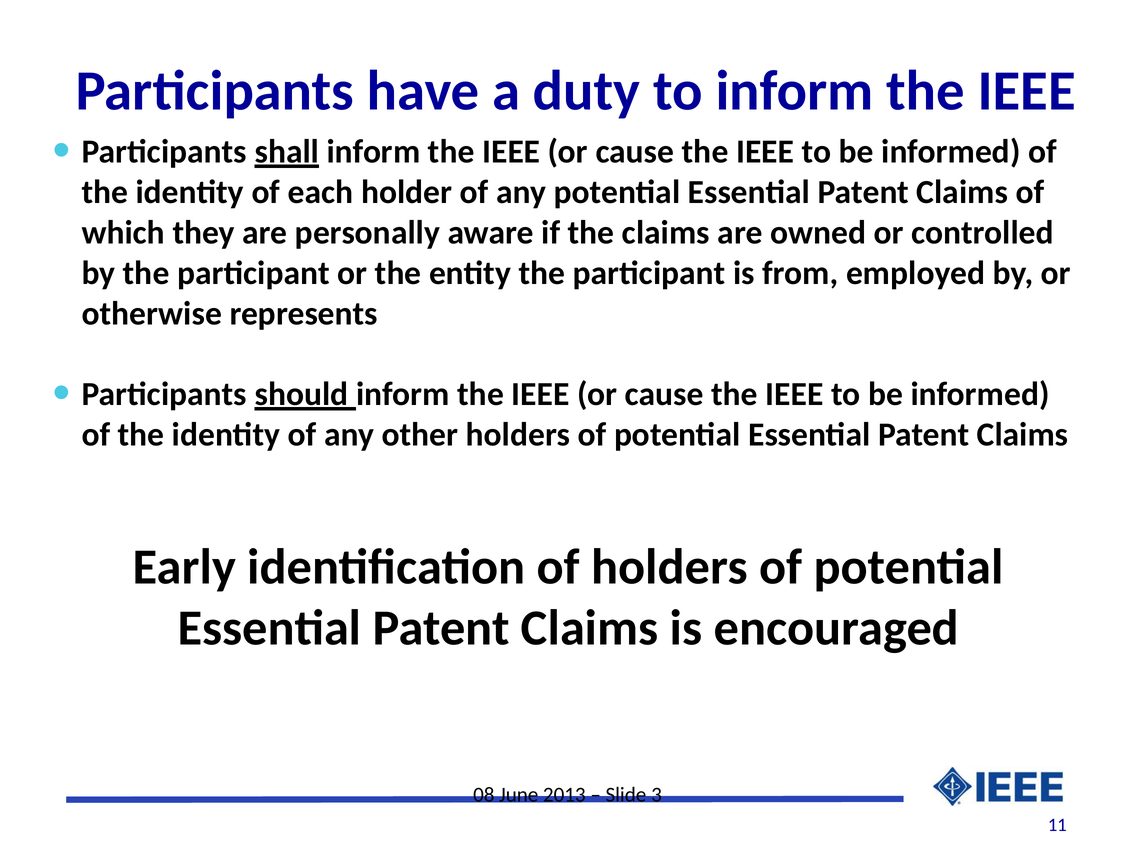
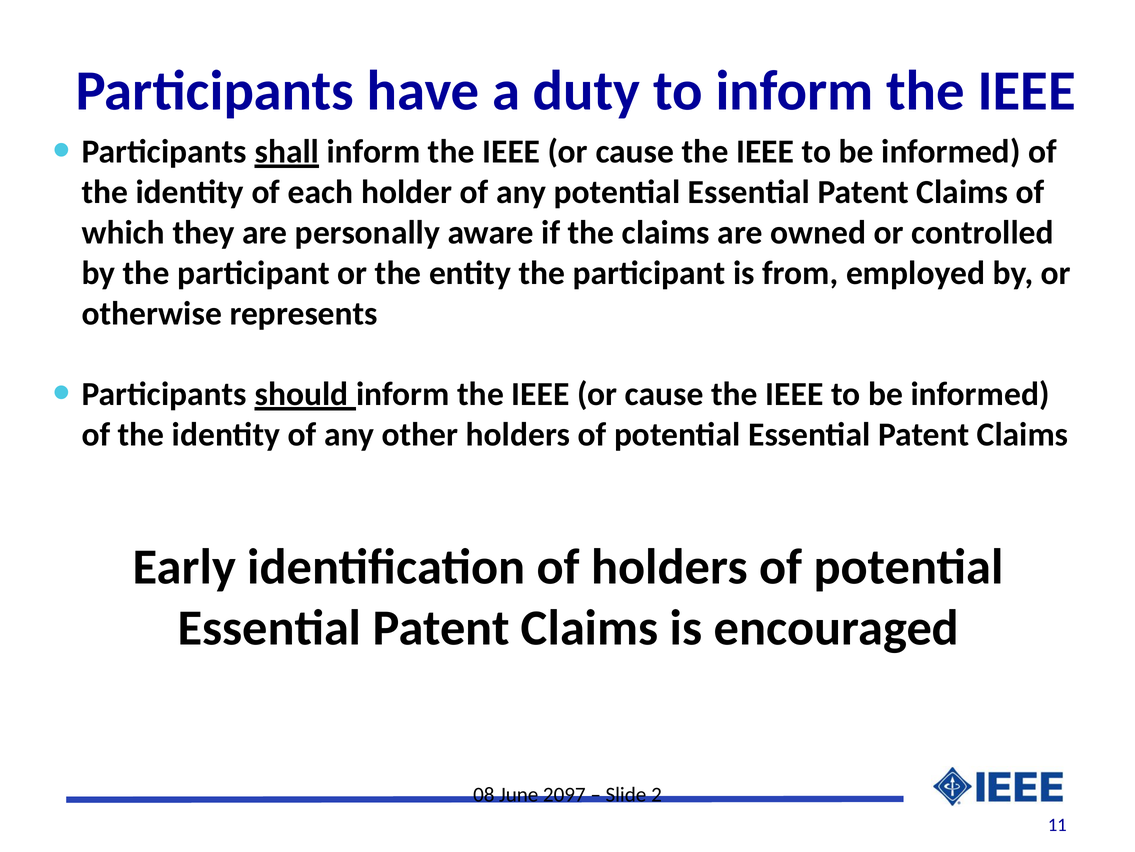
2013: 2013 -> 2097 (564, 794)
3: 3 -> 2 (657, 794)
